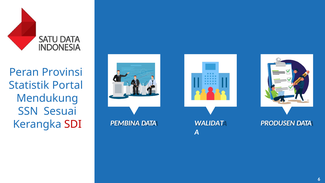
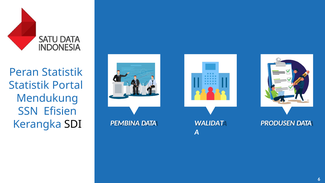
Peran Provinsi: Provinsi -> Statistik (62, 72)
Sesuai: Sesuai -> Efisien (60, 111)
SDI colour: red -> black (73, 124)
